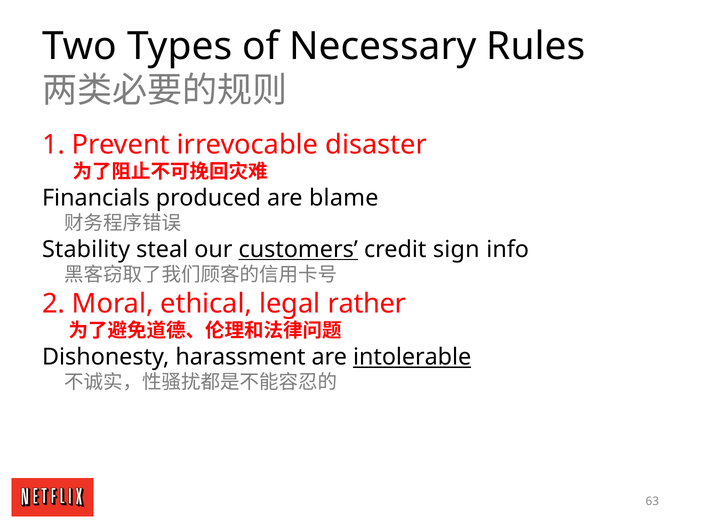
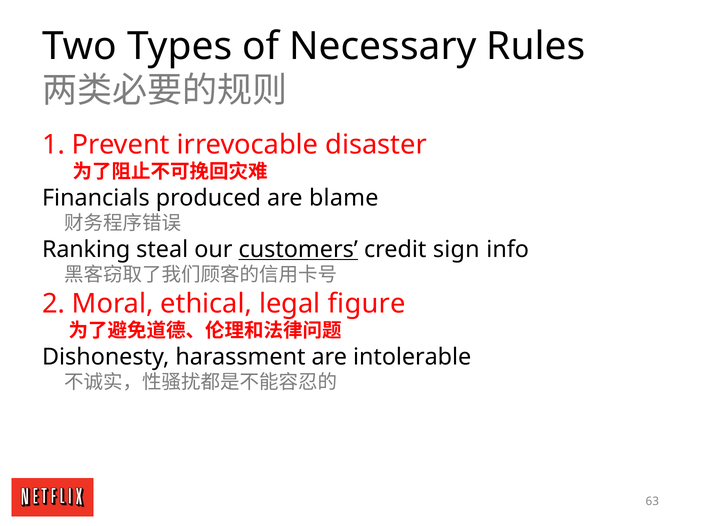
Stability: Stability -> Ranking (86, 249)
rather: rather -> figure (367, 303)
intolerable underline: present -> none (412, 357)
